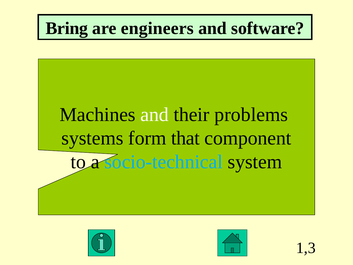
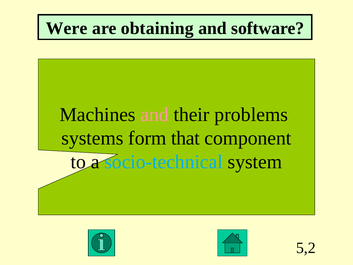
Bring: Bring -> Were (67, 28)
engineers: engineers -> obtaining (157, 28)
and colour: white -> pink (155, 115)
1,3: 1,3 -> 5,2 (306, 248)
